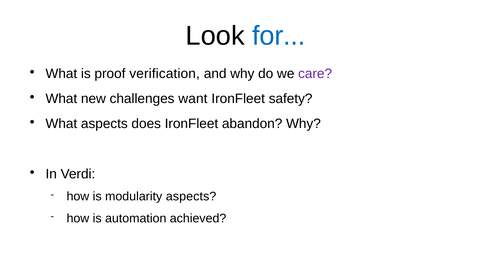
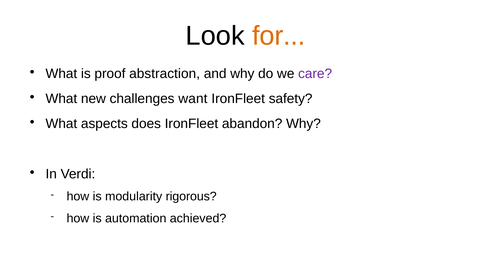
for colour: blue -> orange (279, 36)
verification: verification -> abstraction (165, 74)
modularity aspects: aspects -> rigorous (191, 197)
